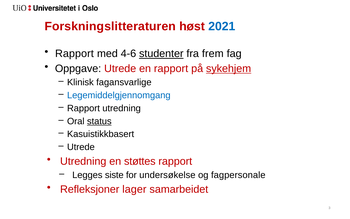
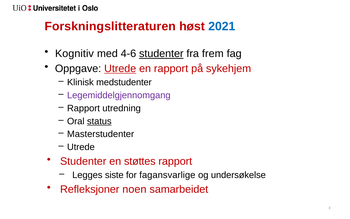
Rapport: Rapport -> Kognitiv (74, 54)
Utrede underline: none -> present (120, 69)
sykehjem underline: present -> none (229, 69)
fagansvarlige: fagansvarlige -> medstudenter (124, 82)
Legemiddelgjennomgang colour: blue -> purple (119, 95)
Kasuistikkbasert: Kasuistikkbasert -> Masterstudenter (101, 134)
Utredning: Utredning -> Studenter (83, 161)
undersøkelse: undersøkelse -> fagansvarlige (167, 175)
fagpersonale: fagpersonale -> undersøkelse (238, 175)
lager: lager -> noen (134, 189)
